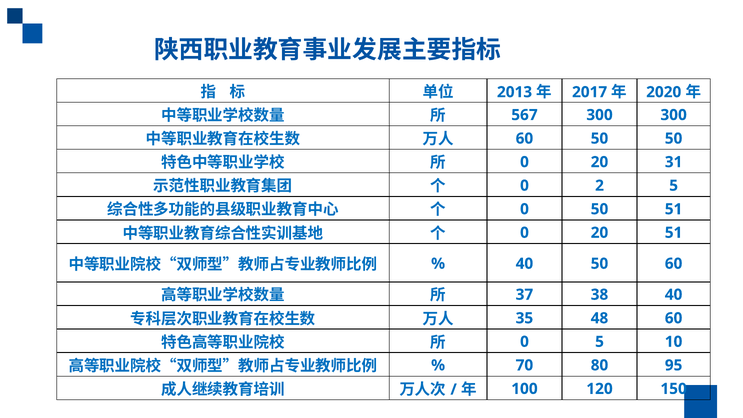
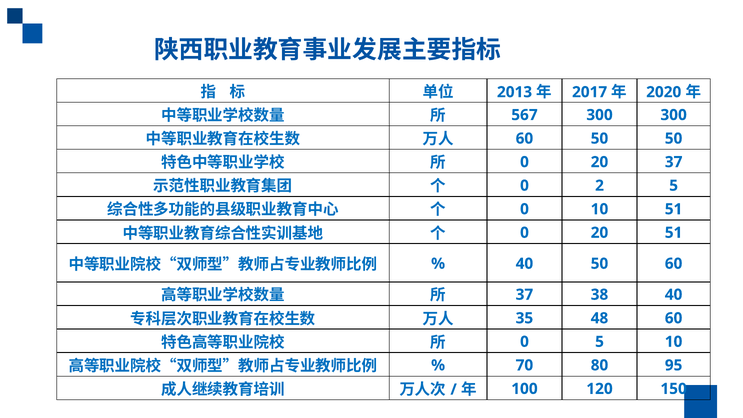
20 31: 31 -> 37 (674, 162)
0 50: 50 -> 10 (600, 209)
